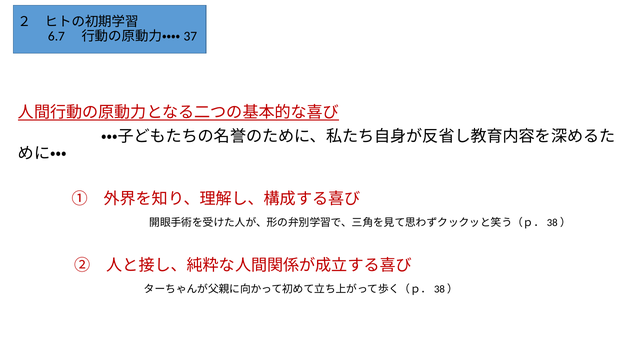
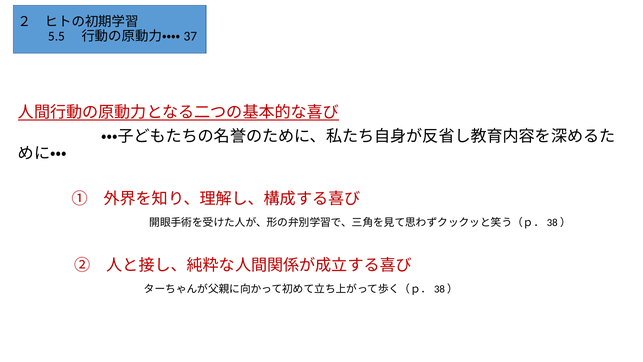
6.7: 6.7 -> 5.5 (56, 36)
